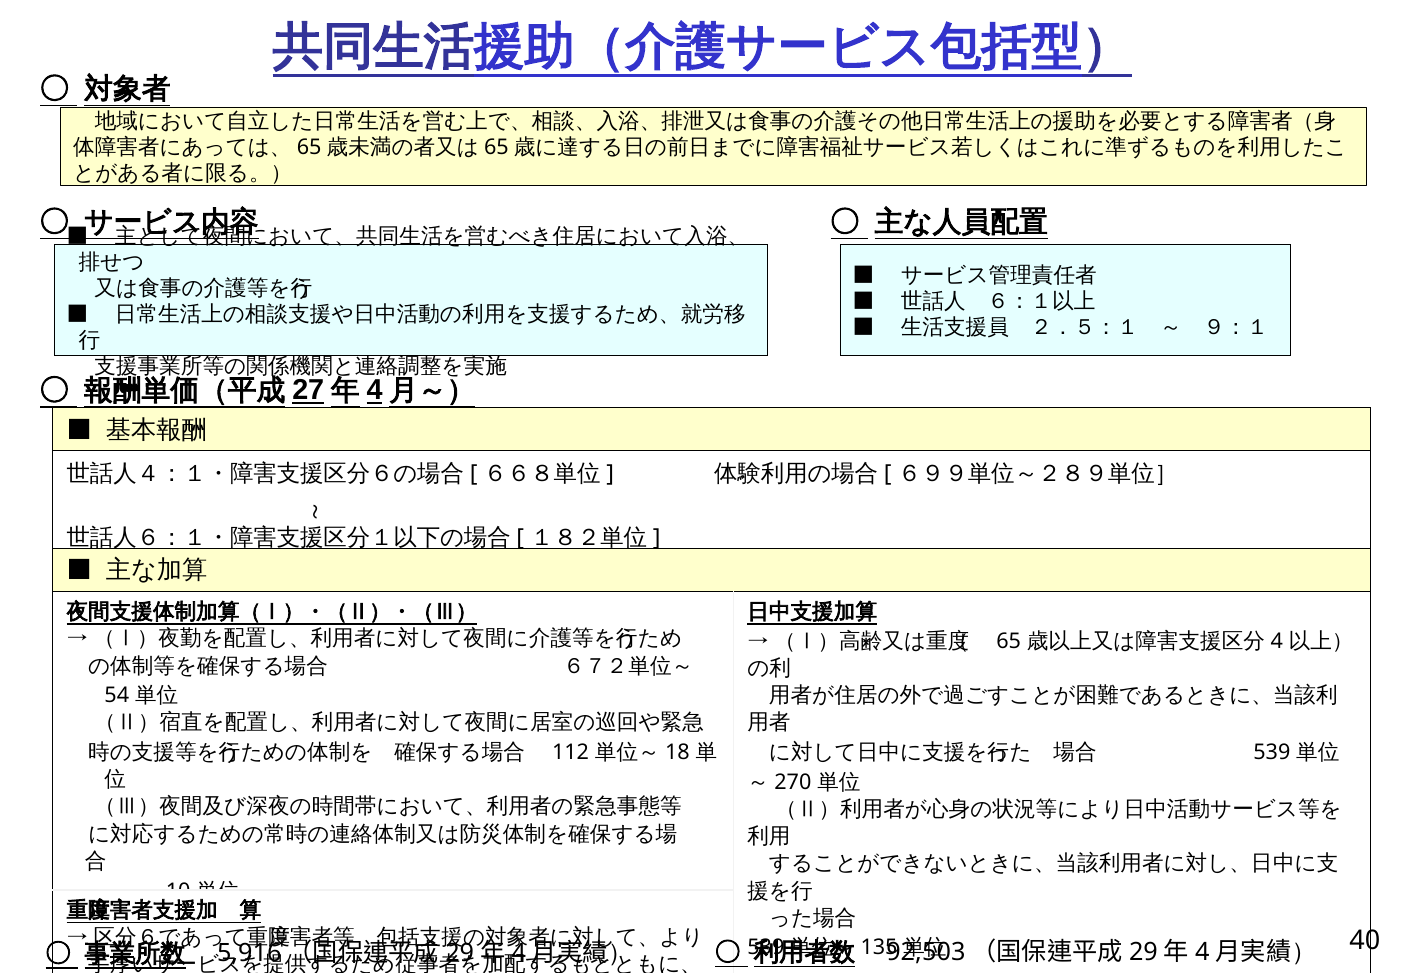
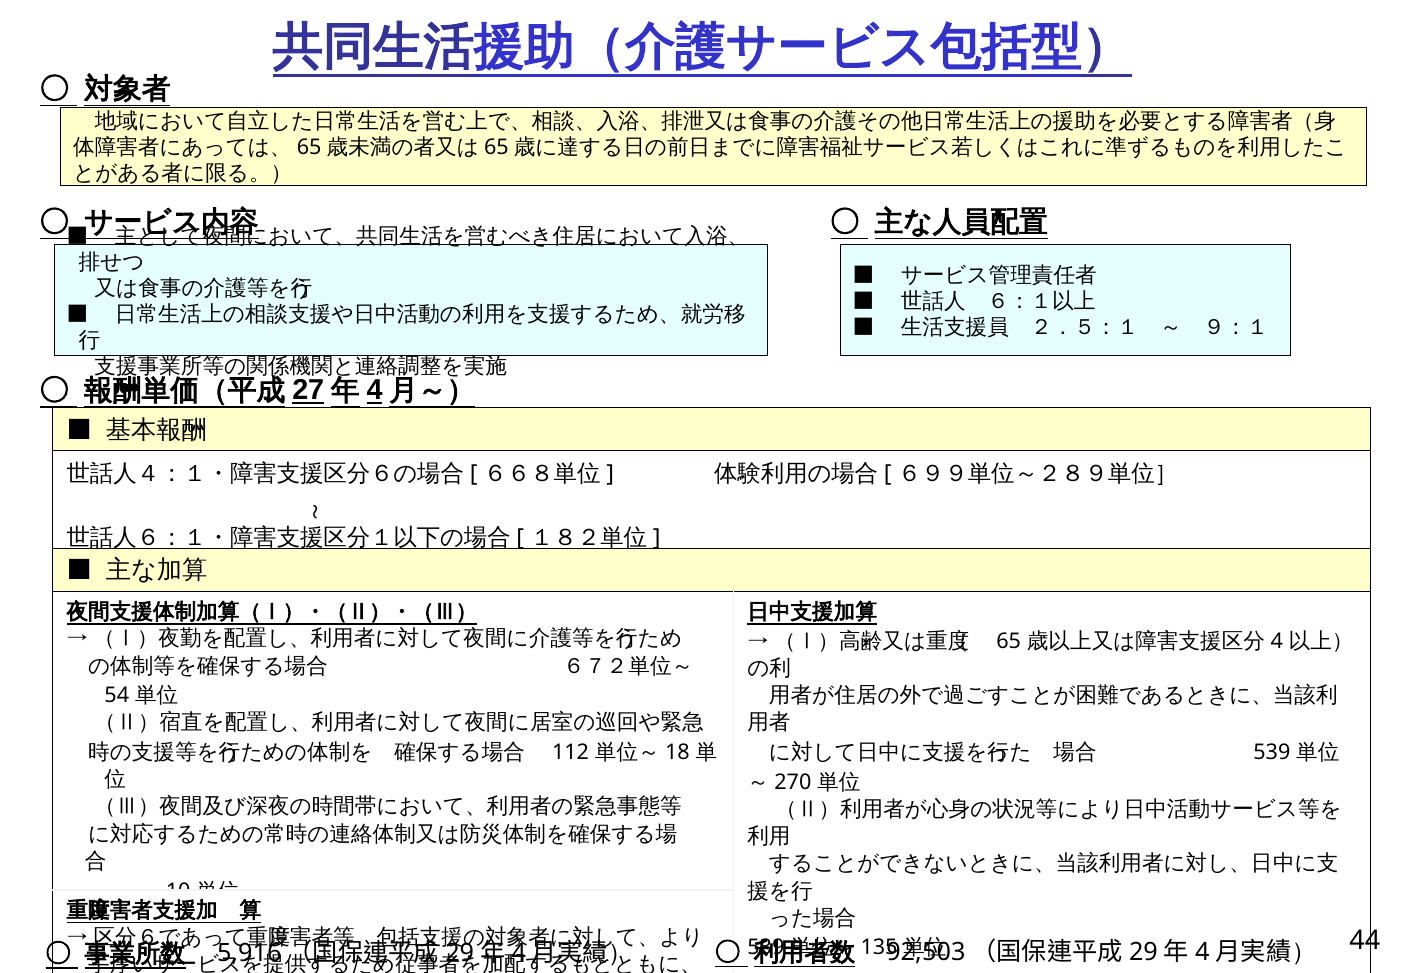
40: 40 -> 44 (1365, 940)
